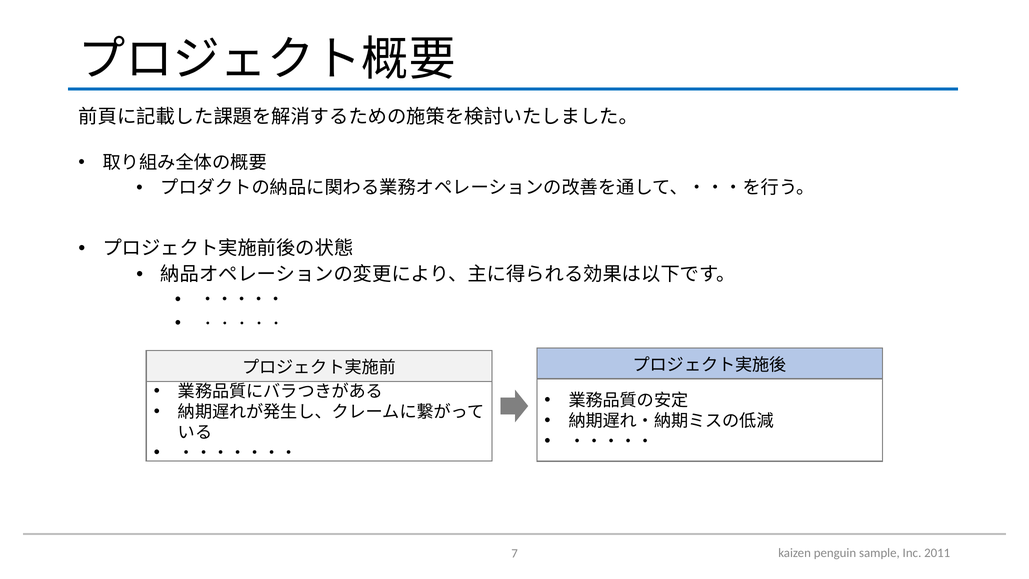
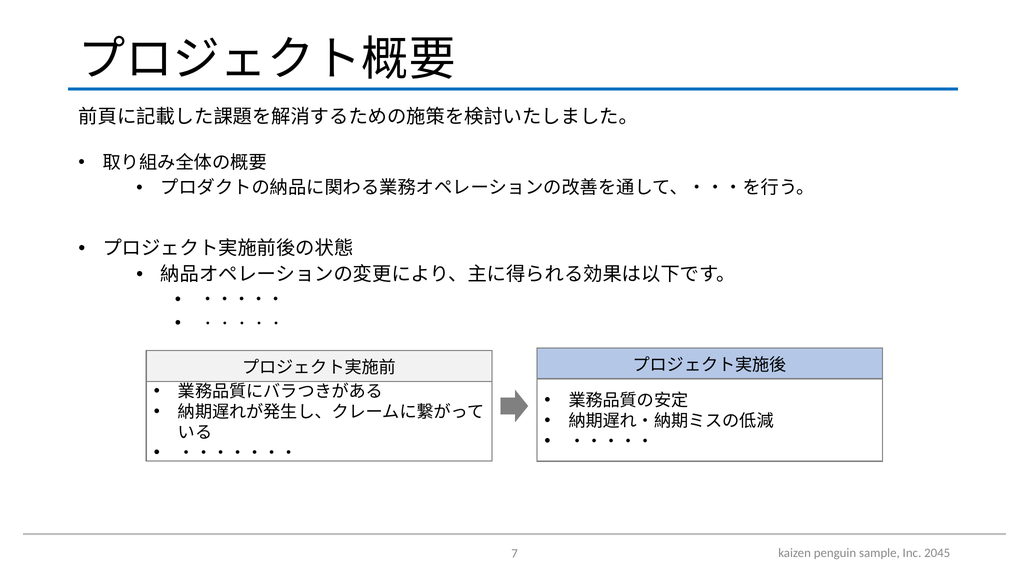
2011: 2011 -> 2045 (937, 553)
